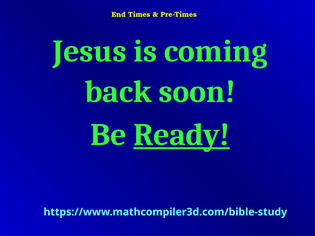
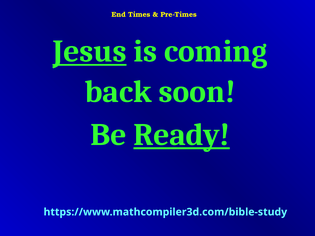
Jesus underline: none -> present (90, 51)
